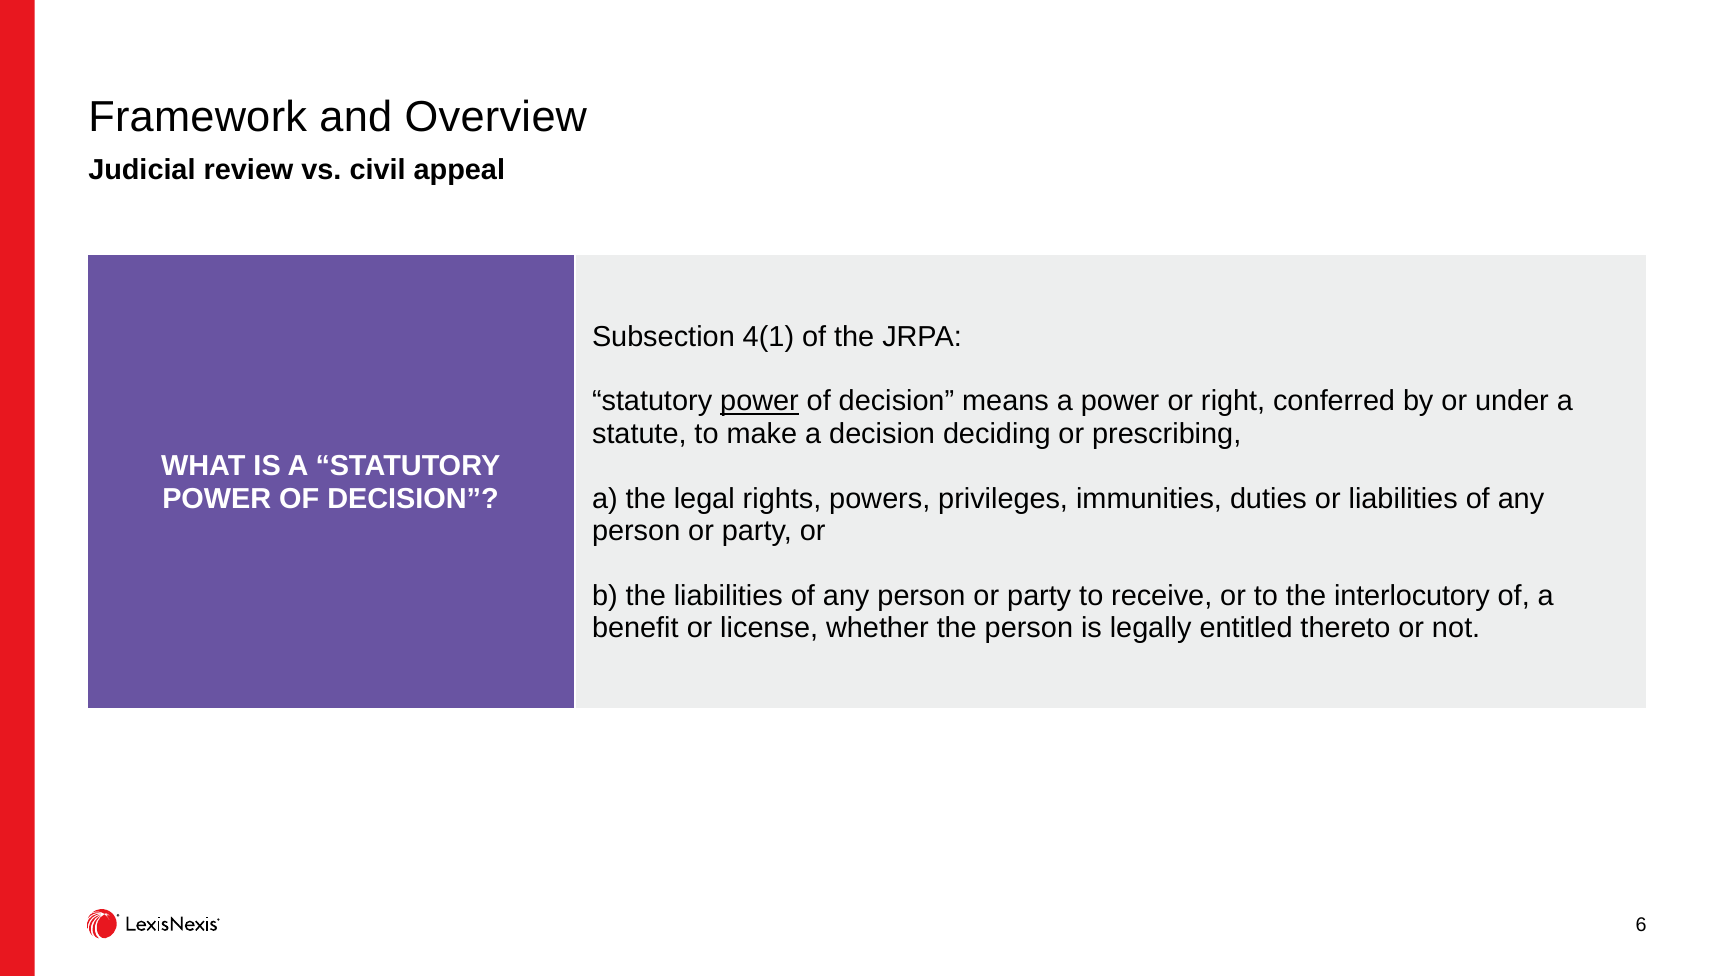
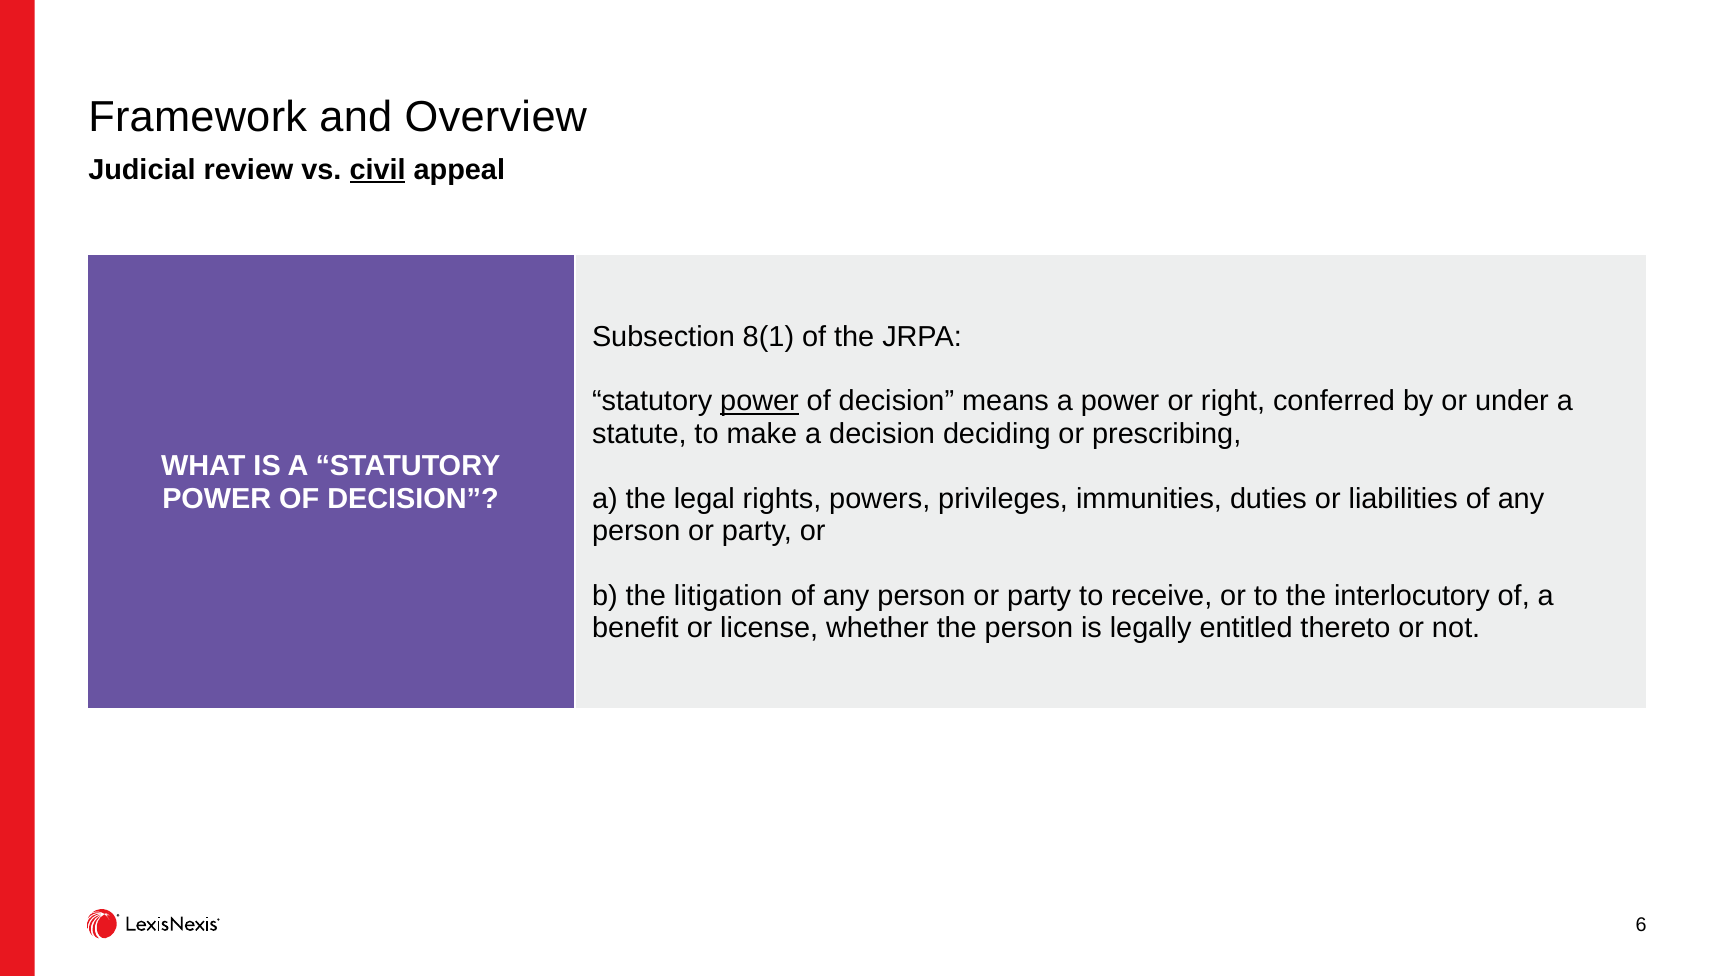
civil underline: none -> present (378, 170)
4(1: 4(1 -> 8(1 (768, 337)
the liabilities: liabilities -> litigation (728, 596)
